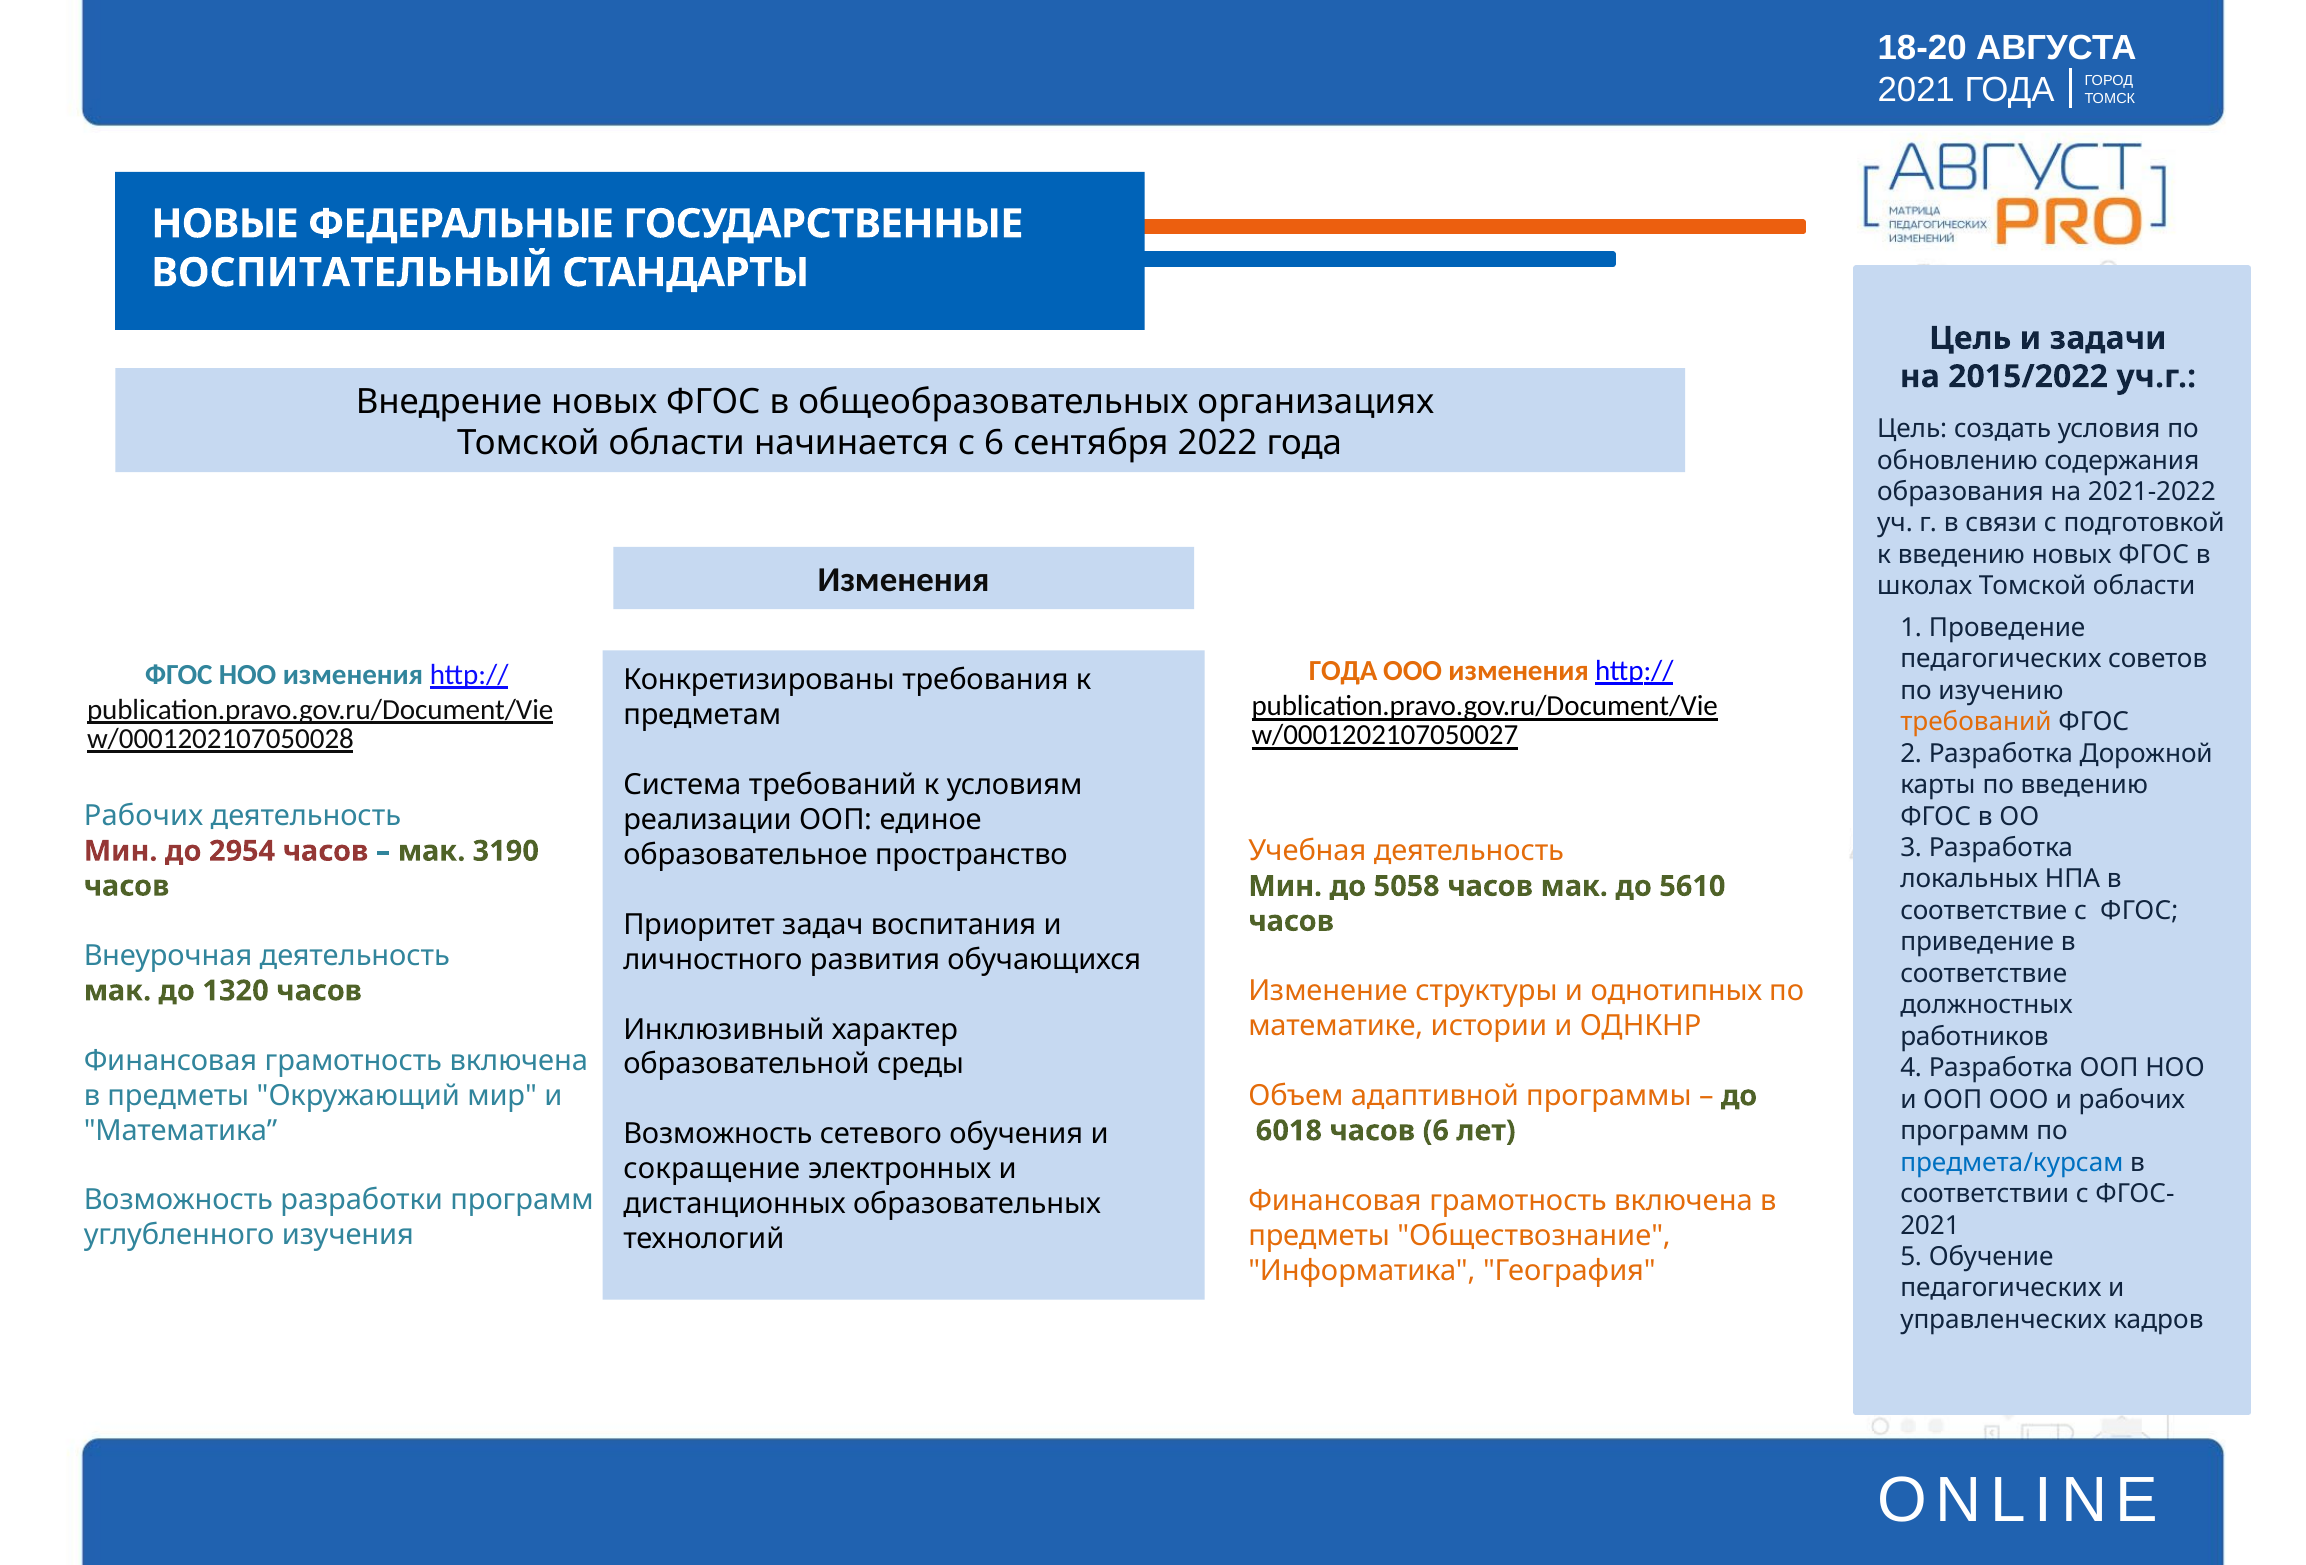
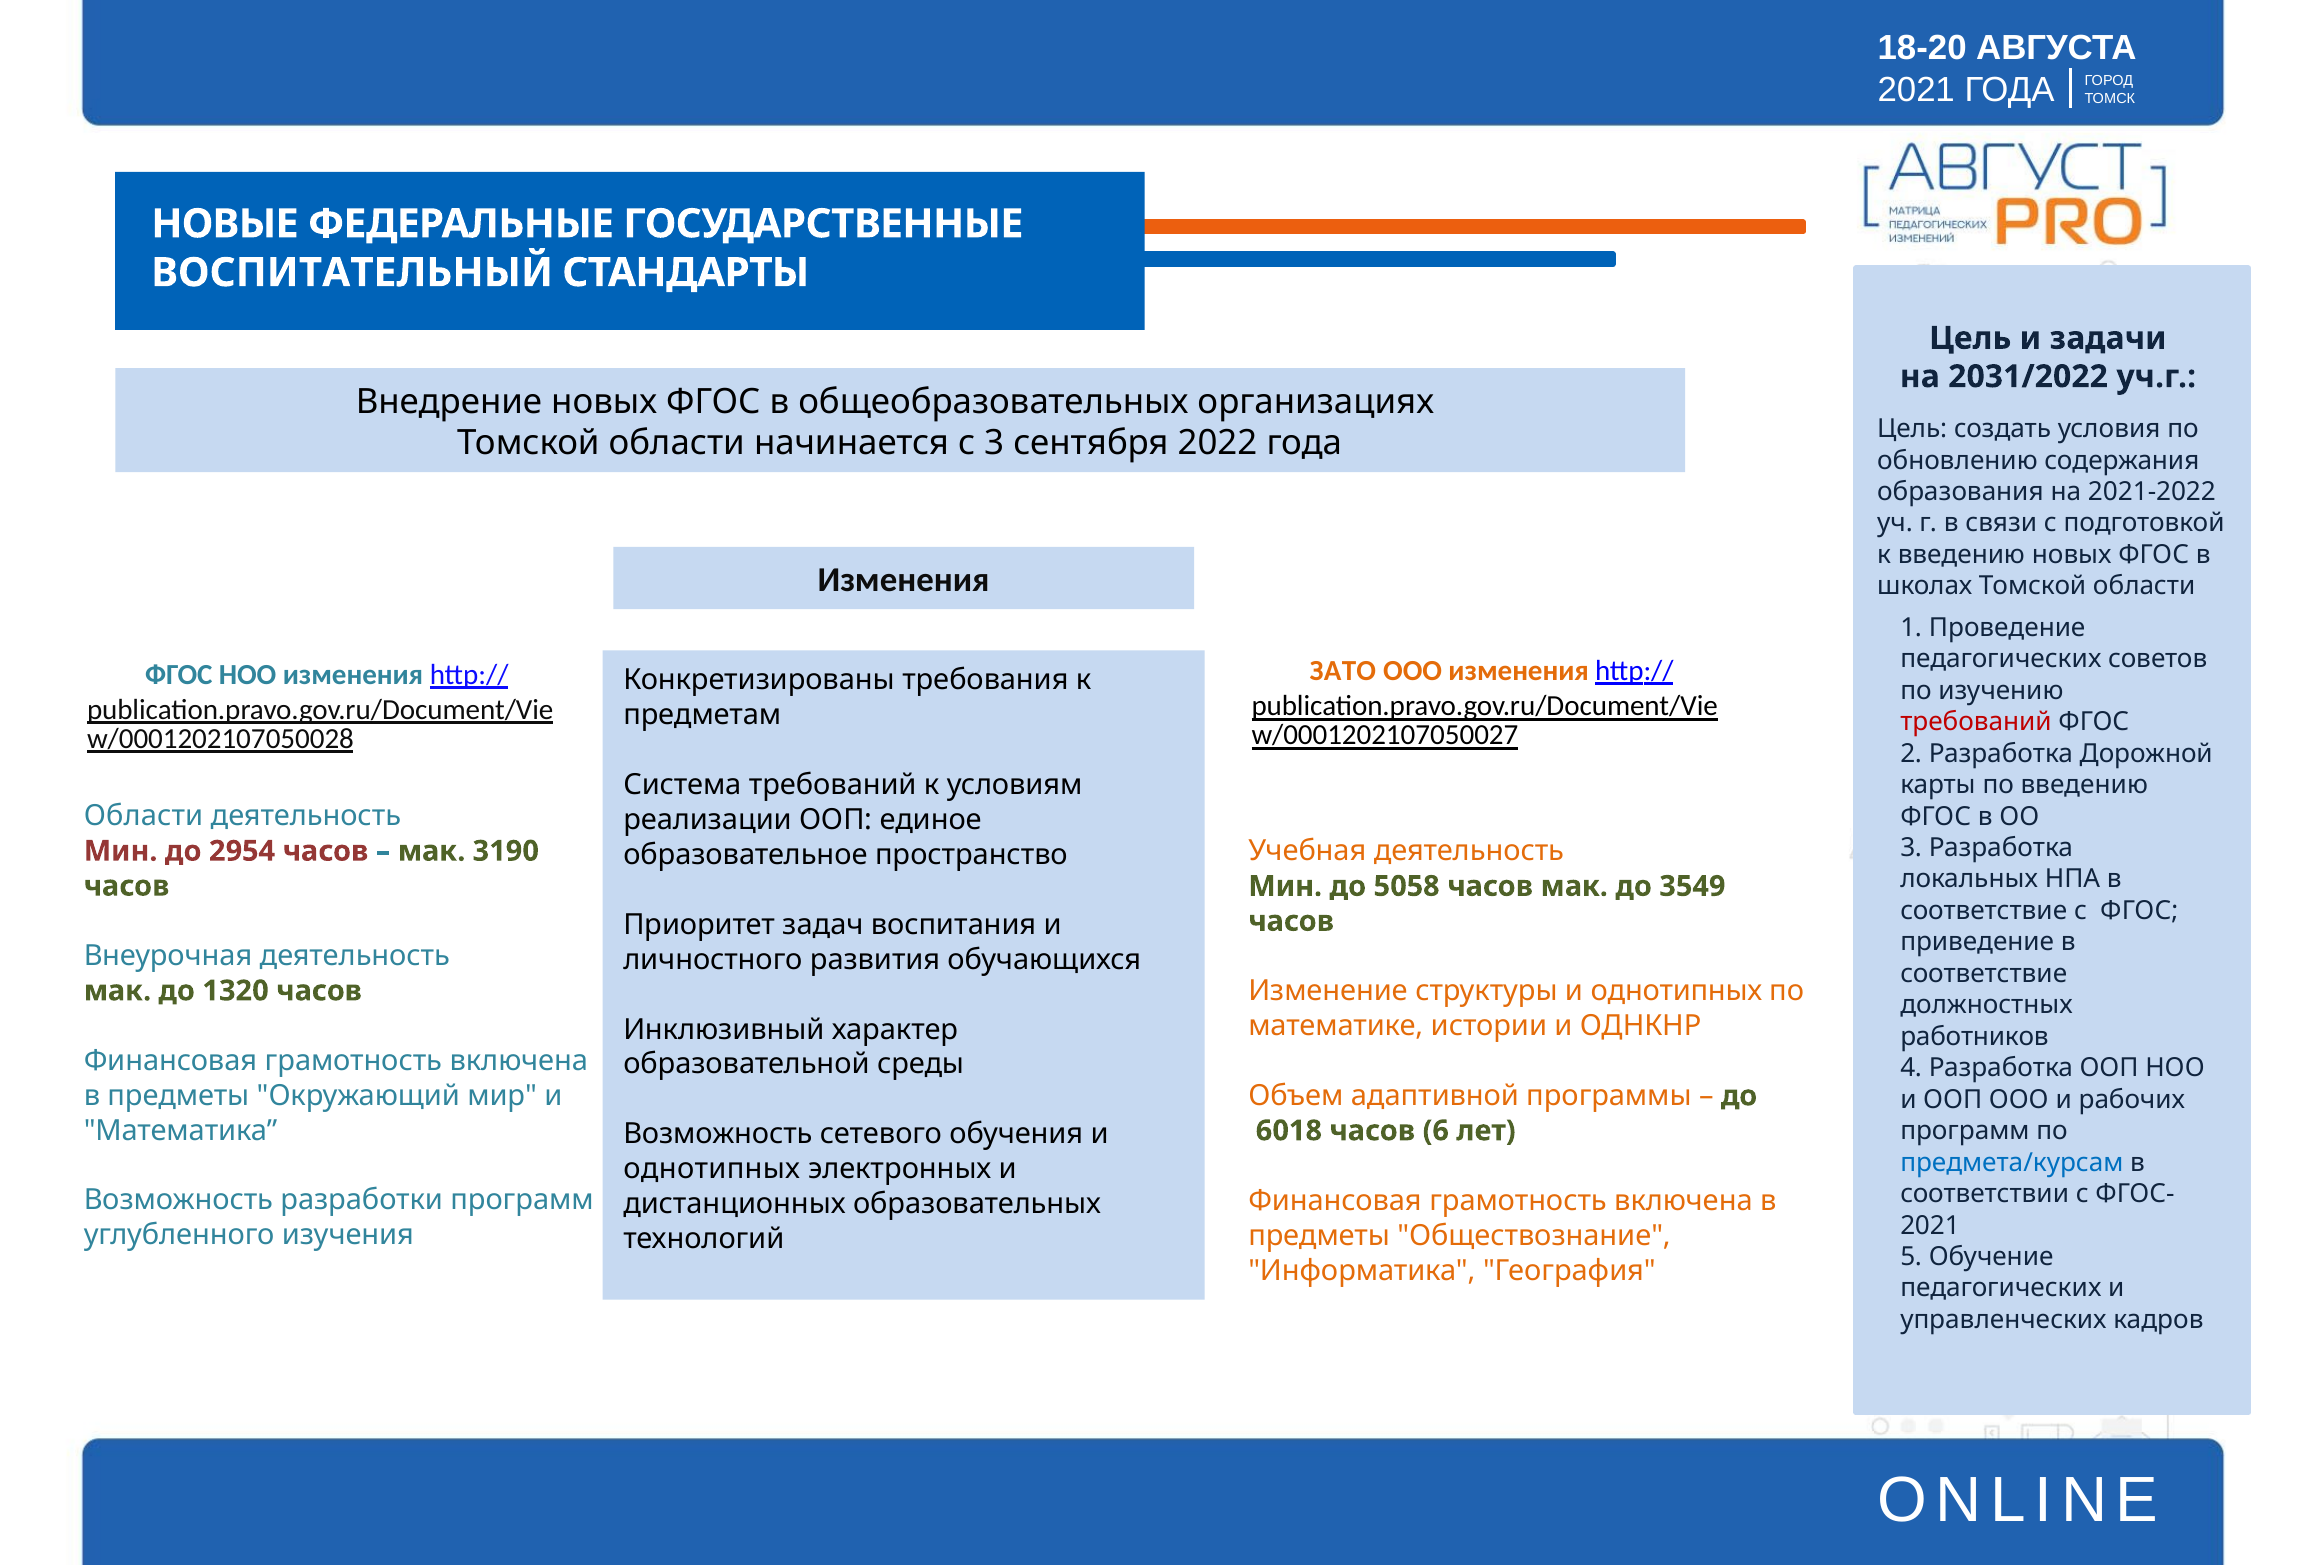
2015/2022: 2015/2022 -> 2031/2022 (2028, 377)
с 6: 6 -> 3 (994, 443)
ГОДА: ГОДА -> ЗАТО (1343, 671)
требований colour: orange -> red (1976, 722)
Рабочих: Рабочих -> Области (144, 816)
5610: 5610 -> 3549 (1692, 886)
сокращение: сокращение -> однотипных (712, 1169)
